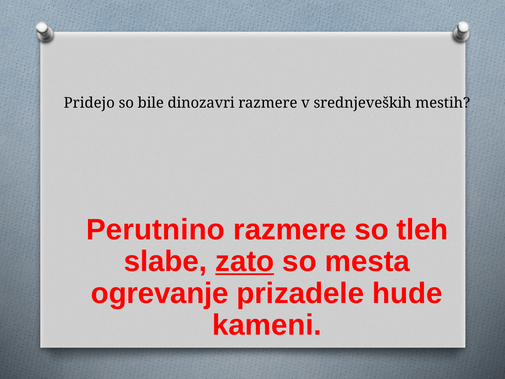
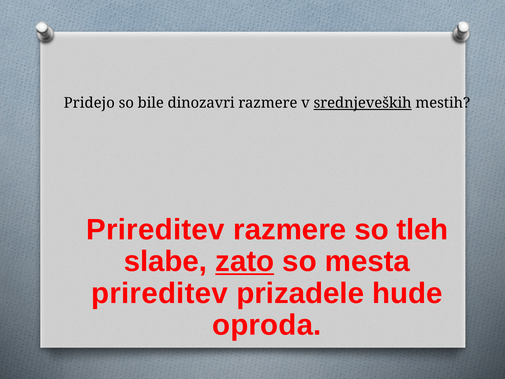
srednjeveških underline: none -> present (363, 103)
Perutnino: Perutnino -> Prireditev (155, 229)
ogrevanje: ogrevanje -> prireditev (160, 293)
kameni: kameni -> oproda (267, 325)
